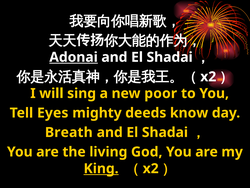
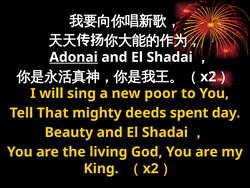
Eyes: Eyes -> That (53, 113)
know: know -> spent (189, 113)
Breath: Breath -> Beauty (69, 132)
King underline: present -> none (101, 168)
